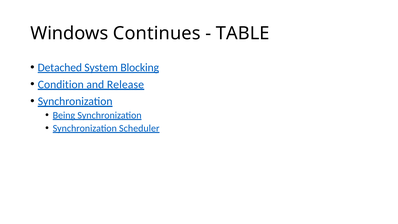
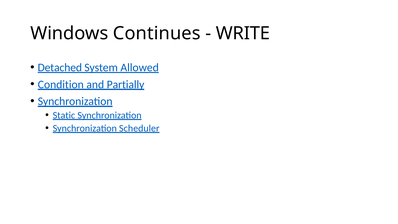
TABLE: TABLE -> WRITE (243, 33)
Blocking: Blocking -> Allowed (140, 67)
Release: Release -> Partially (126, 84)
Being: Being -> Static (64, 115)
